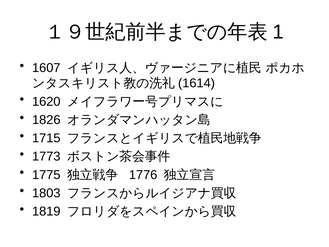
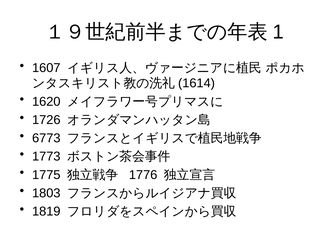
1826: 1826 -> 1726 (46, 120)
1715: 1715 -> 6773 (46, 138)
